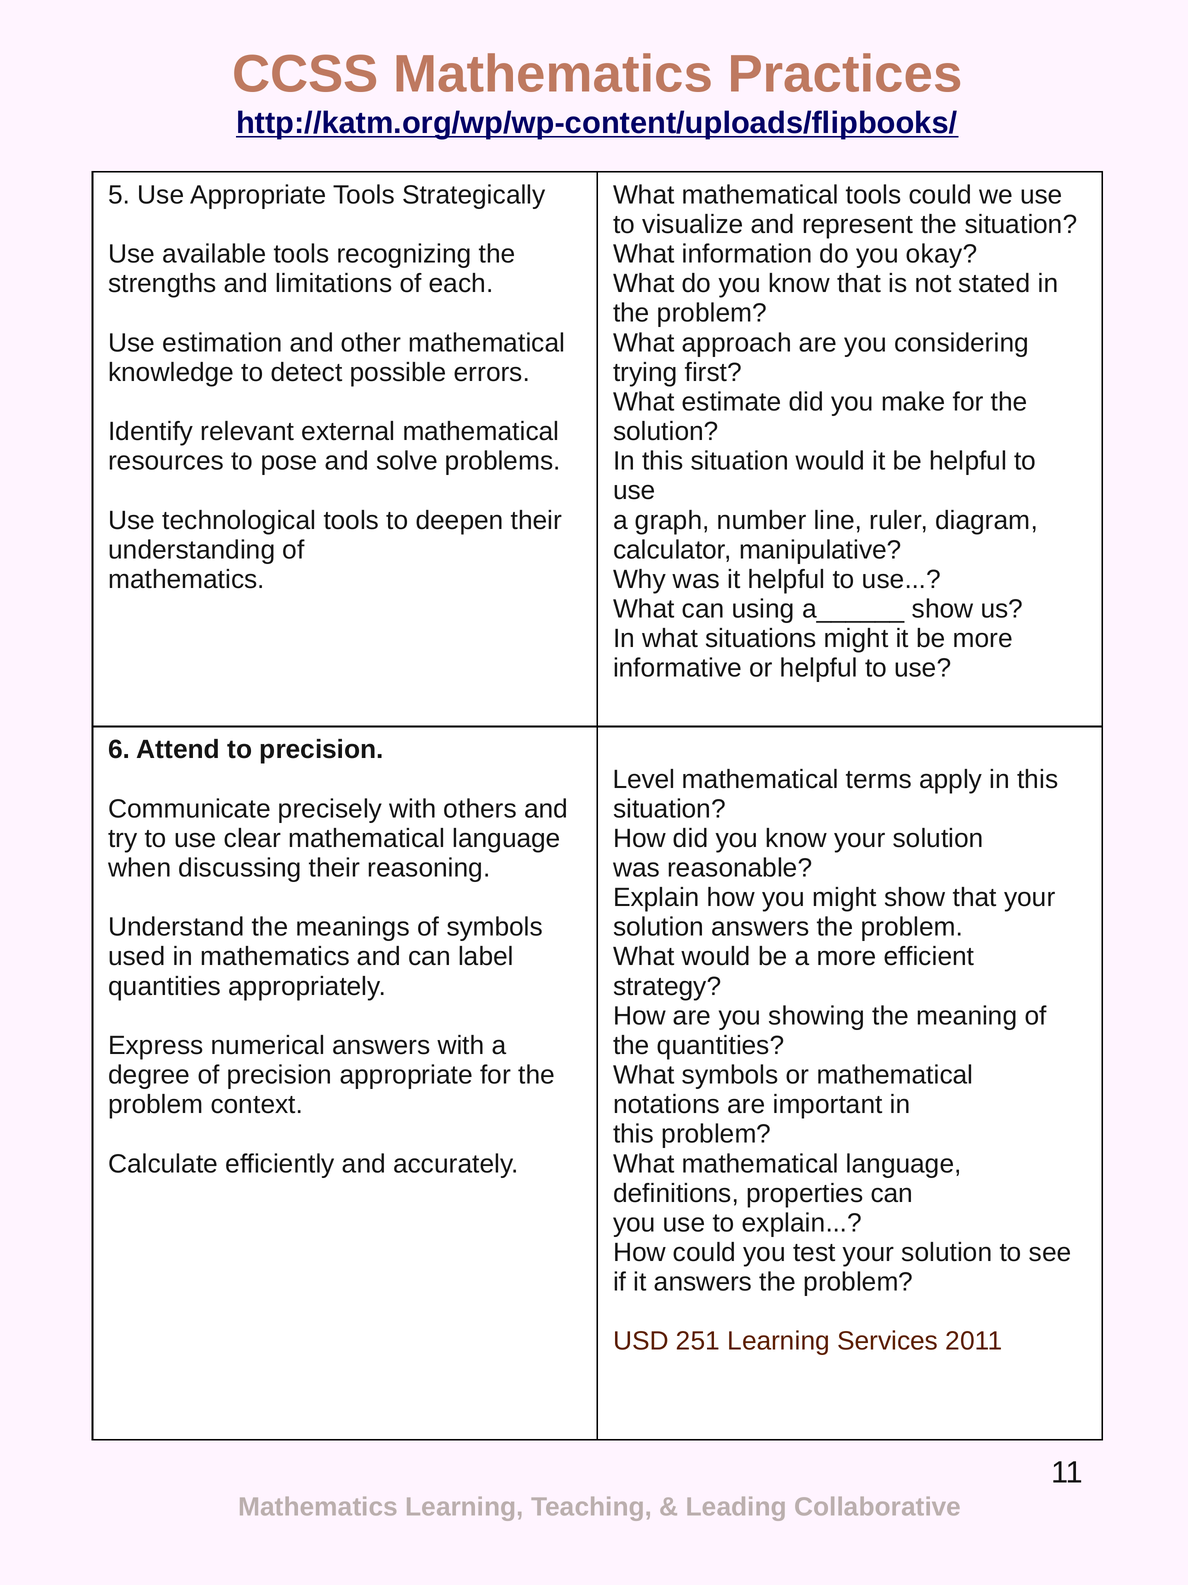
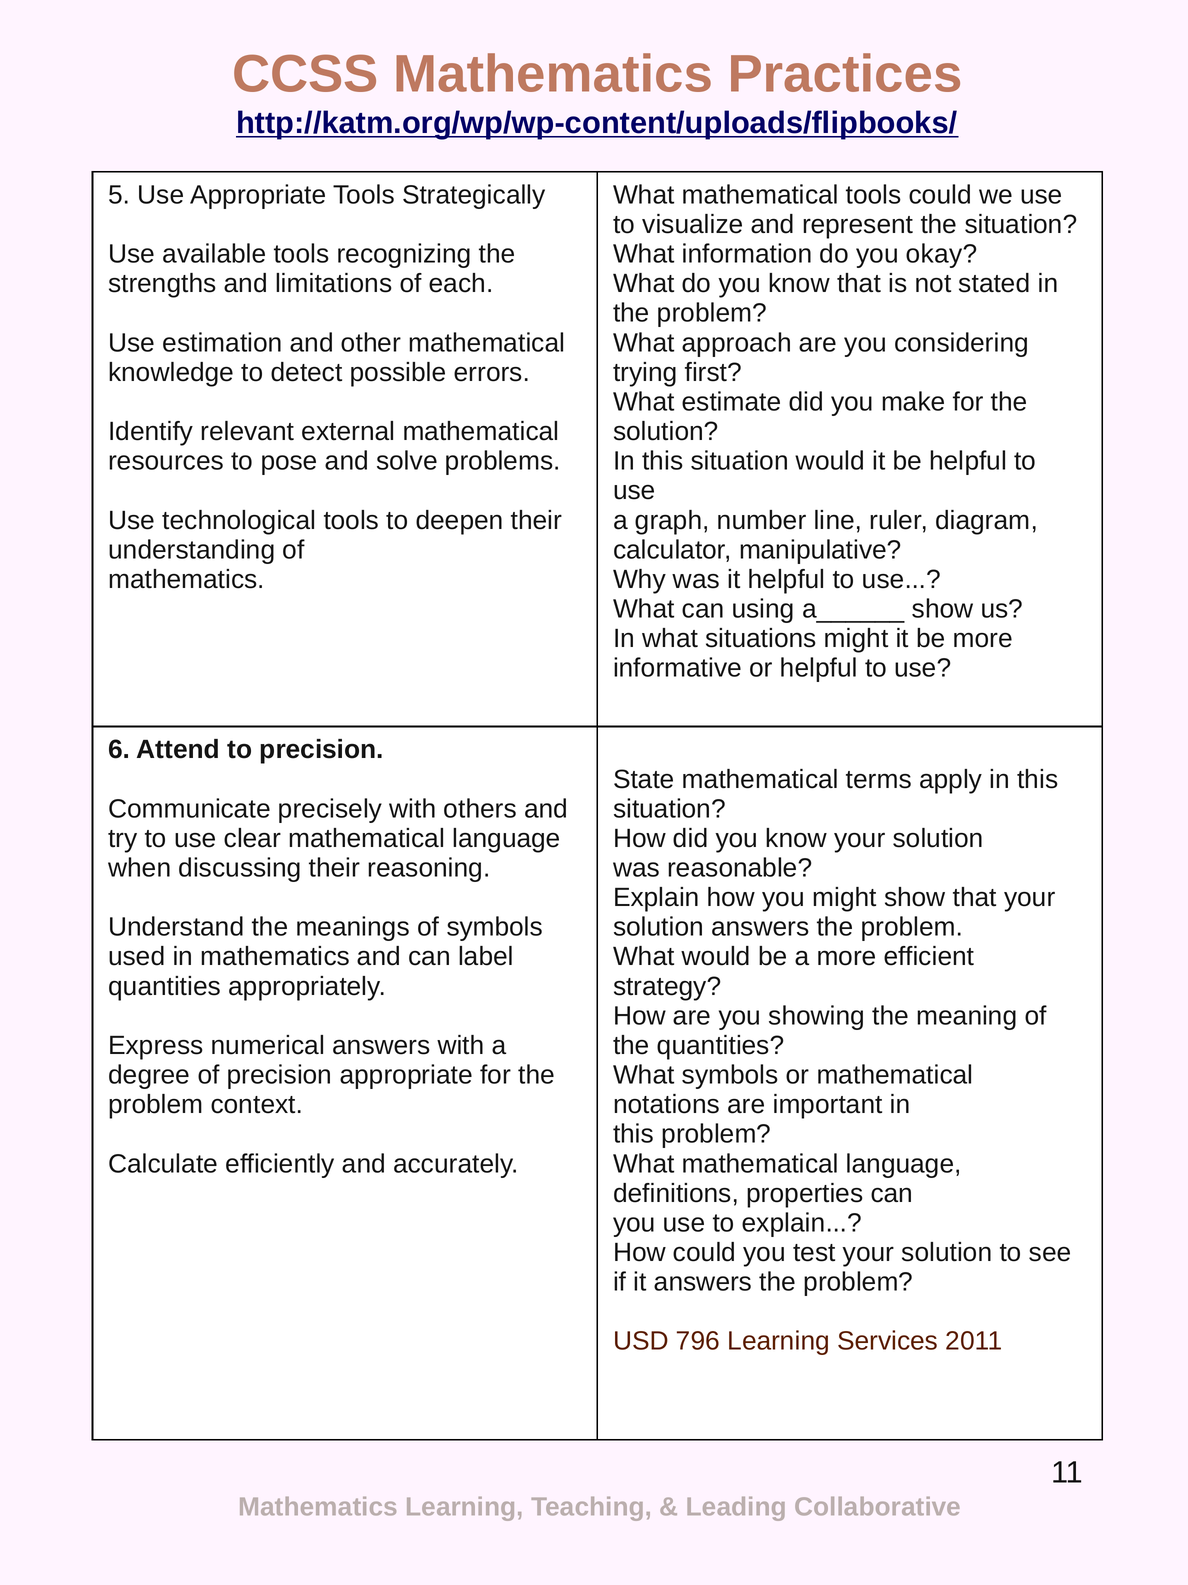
Level: Level -> State (644, 779)
251: 251 -> 796 (698, 1340)
